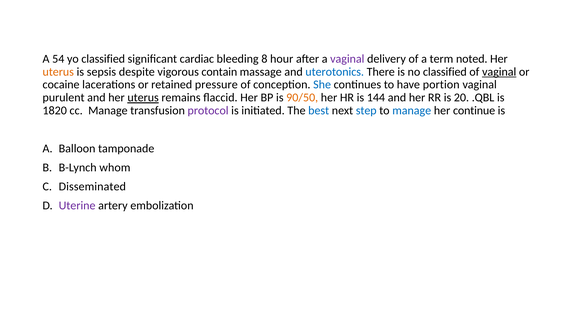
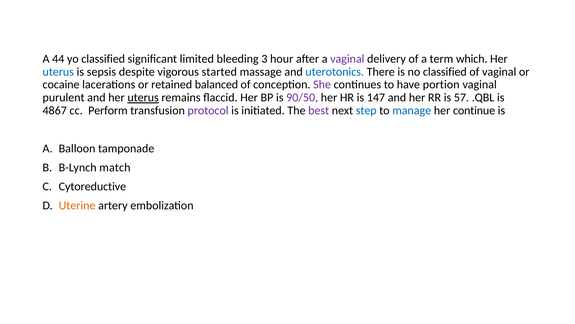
54: 54 -> 44 (58, 59)
cardiac: cardiac -> limited (197, 59)
8: 8 -> 3 (264, 59)
noted: noted -> which (472, 59)
uterus colour: orange -> blue (58, 72)
contain: contain -> started (219, 72)
vaginal underline: present -> none (499, 72)
pressure: pressure -> balanced (216, 85)
She colour: blue -> purple (322, 85)
90/50 colour: orange -> purple (302, 97)
144: 144 -> 147 (376, 97)
20: 20 -> 57 (461, 97)
1820: 1820 -> 4867 (55, 110)
cc Manage: Manage -> Perform (108, 110)
best colour: blue -> purple (319, 110)
whom: whom -> match (115, 167)
Disseminated: Disseminated -> Cytoreductive (92, 186)
Uterine colour: purple -> orange (77, 205)
